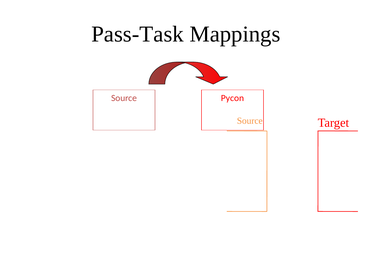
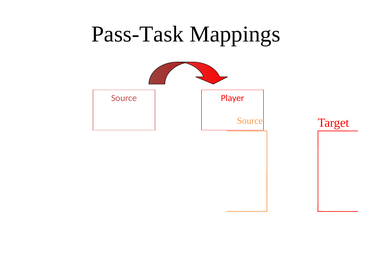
Pycon: Pycon -> Player (232, 98)
